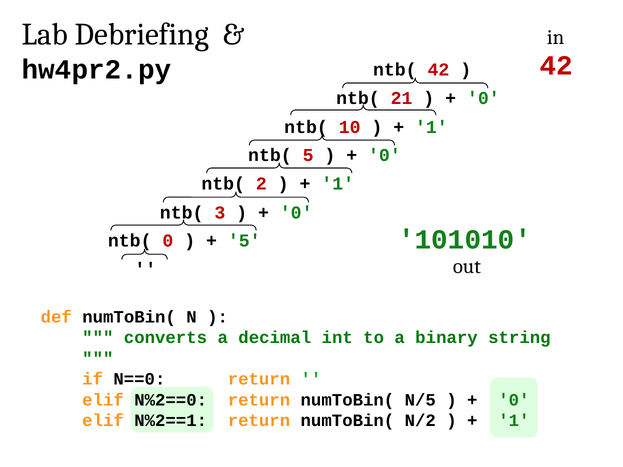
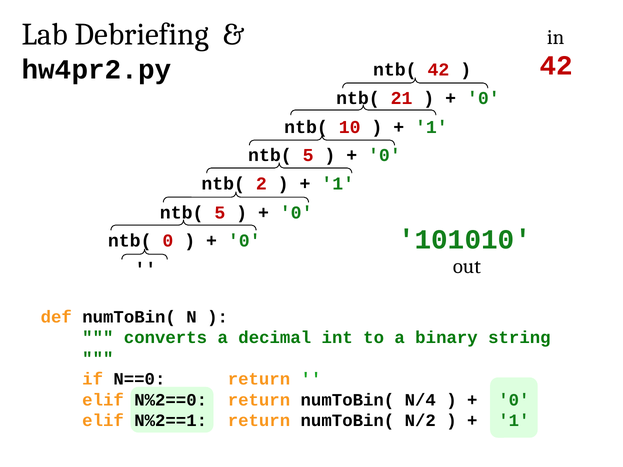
3: 3 -> 5 (220, 213)
5: 5 -> 0 (244, 241)
N/5: N/5 -> N/4 (420, 400)
